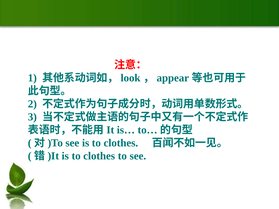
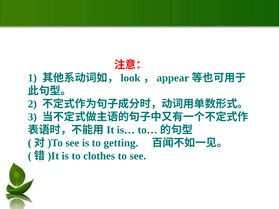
see is to clothes: clothes -> getting (121, 143)
